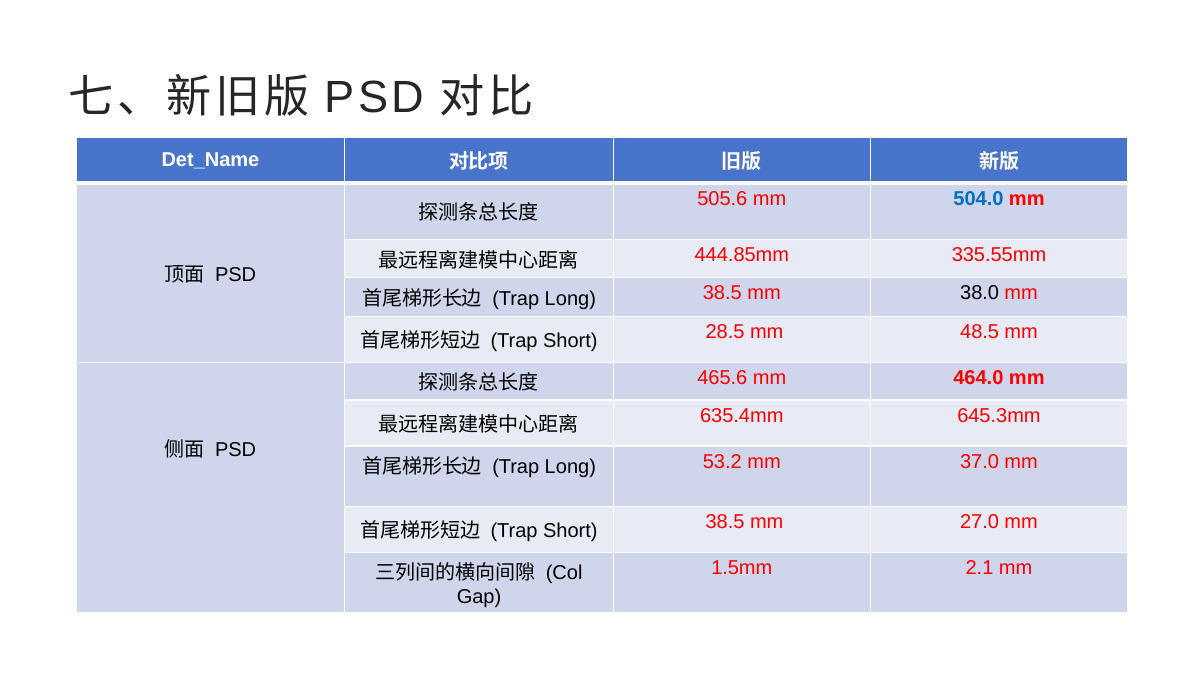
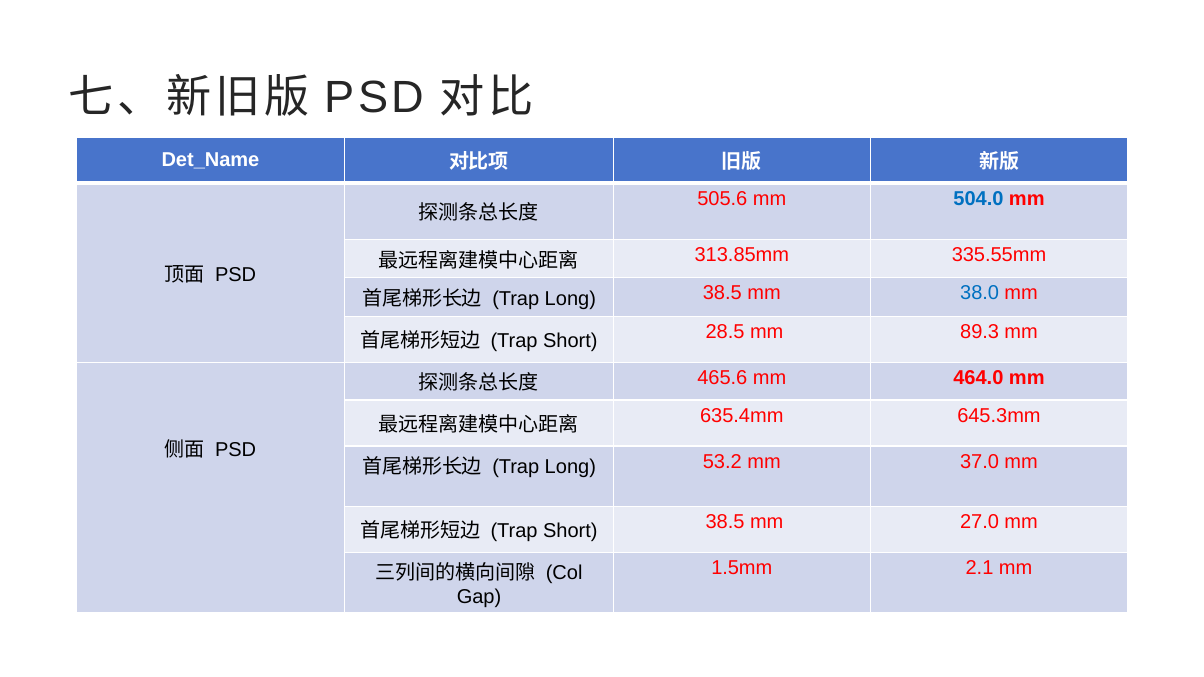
444.85mm: 444.85mm -> 313.85mm (742, 255)
38.0 colour: black -> blue (980, 293)
48.5: 48.5 -> 89.3 (980, 332)
